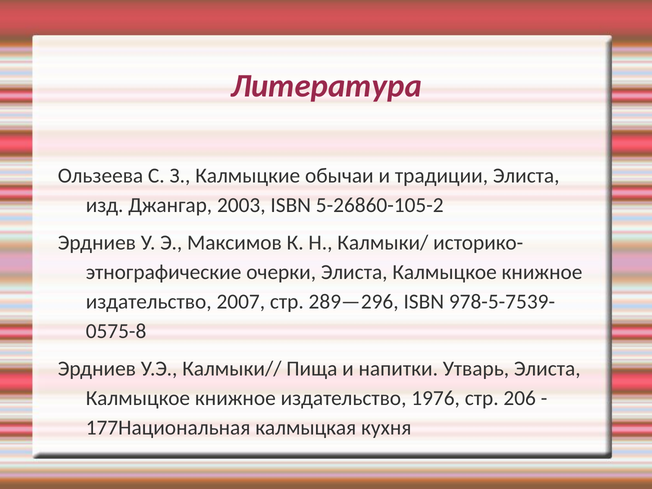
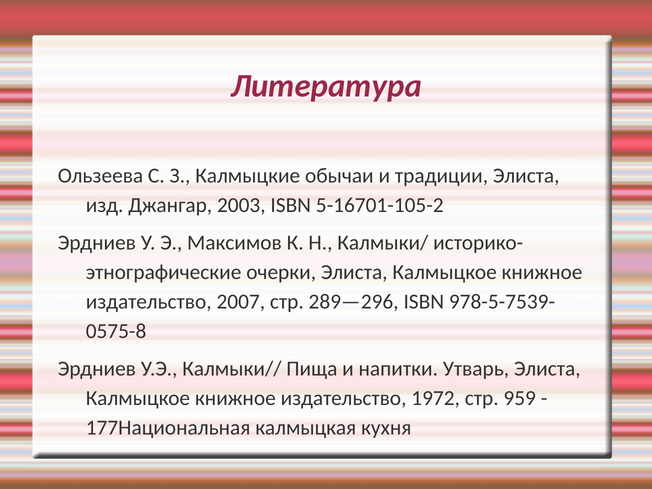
5-26860-105-2: 5-26860-105-2 -> 5-16701-105-2 (380, 205)
1976: 1976 -> 1972 (436, 398)
206: 206 -> 959 (520, 398)
